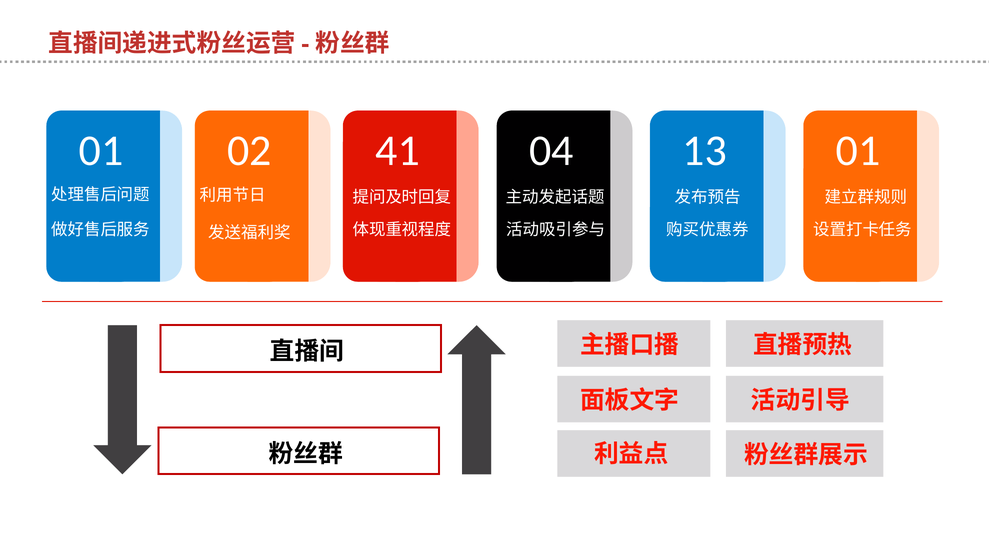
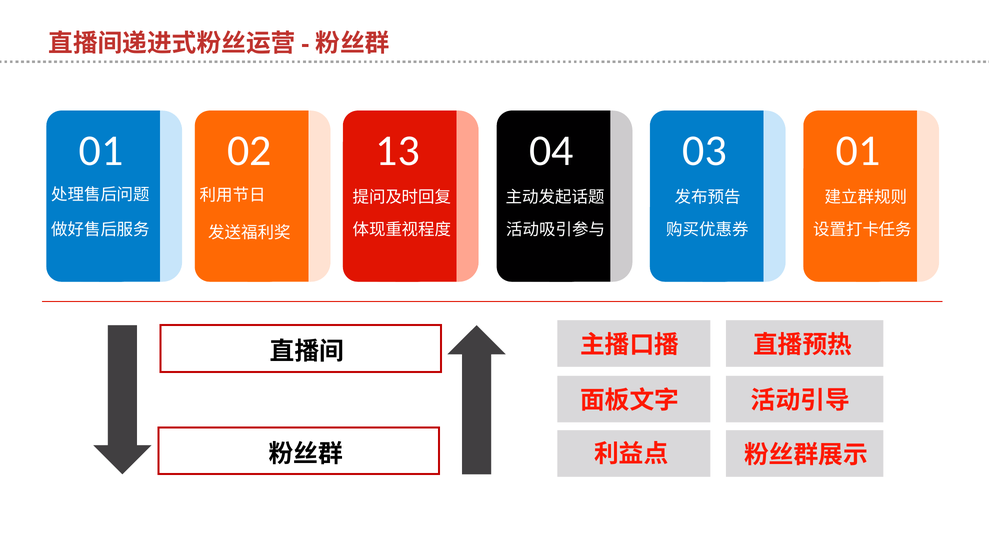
41: 41 -> 13 (398, 151)
13: 13 -> 03 (705, 151)
